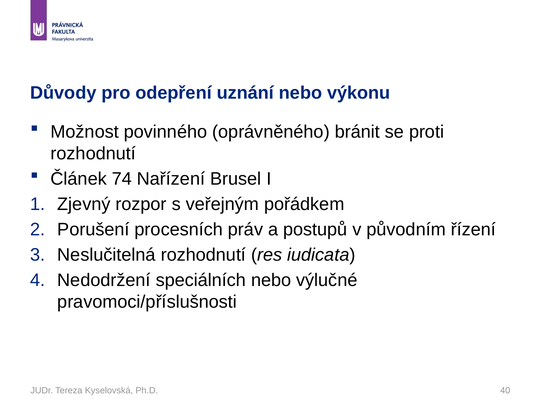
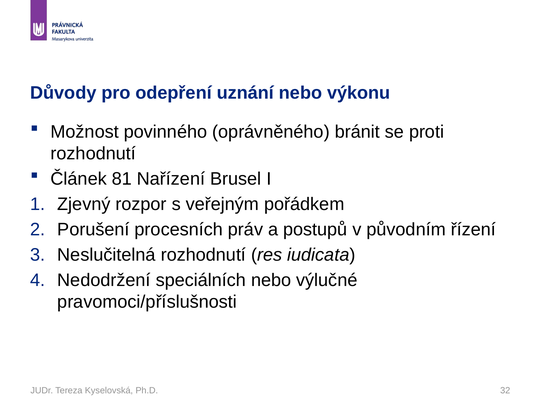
74: 74 -> 81 (122, 179)
40: 40 -> 32 (505, 390)
